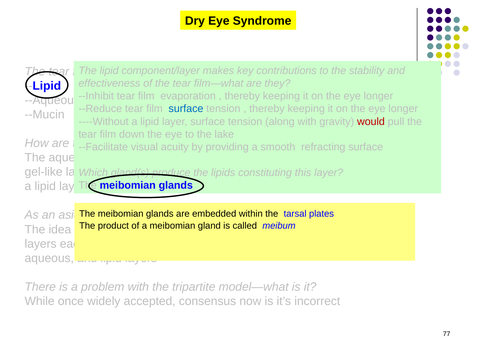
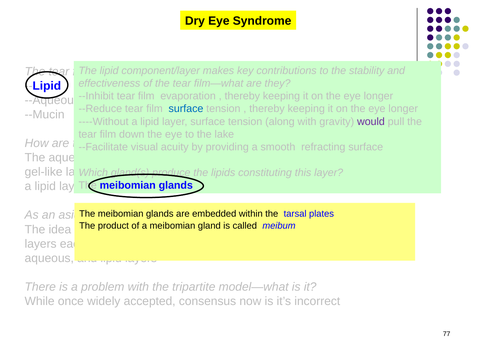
would colour: red -> purple (371, 122)
